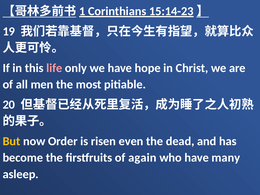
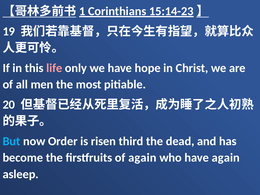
But colour: yellow -> light blue (11, 141)
even: even -> third (131, 141)
have many: many -> again (226, 158)
